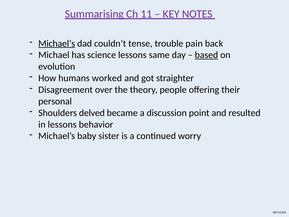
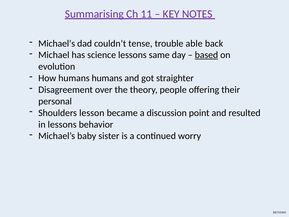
Michael’s underline: present -> none (57, 43)
pain: pain -> able (194, 43)
humans worked: worked -> humans (107, 78)
delved: delved -> lesson (92, 113)
